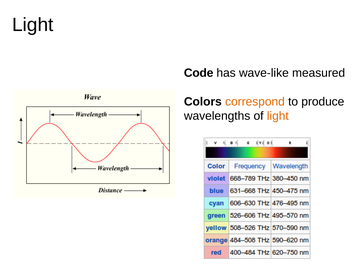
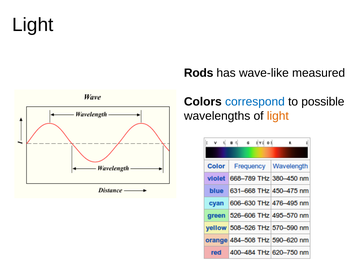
Code: Code -> Rods (199, 73)
correspond colour: orange -> blue (255, 102)
produce: produce -> possible (323, 102)
